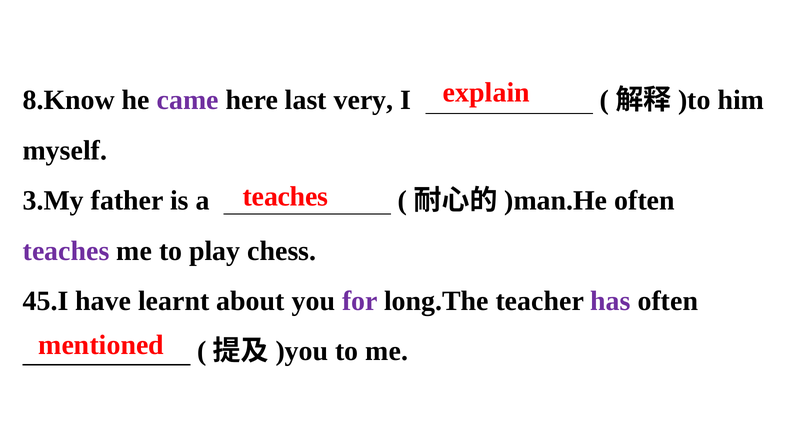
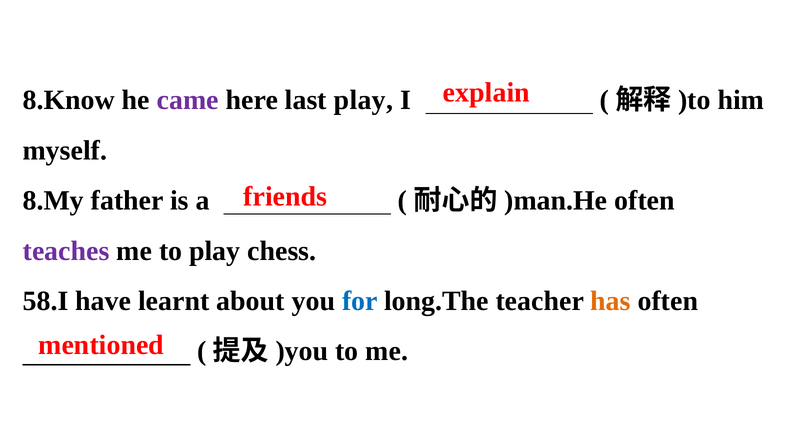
last very: very -> play (363, 100)
teaches: teaches -> friends (285, 197)
3.My: 3.My -> 8.My (53, 200)
45.I: 45.I -> 58.I (46, 301)
for colour: purple -> blue (360, 301)
has colour: purple -> orange (611, 301)
